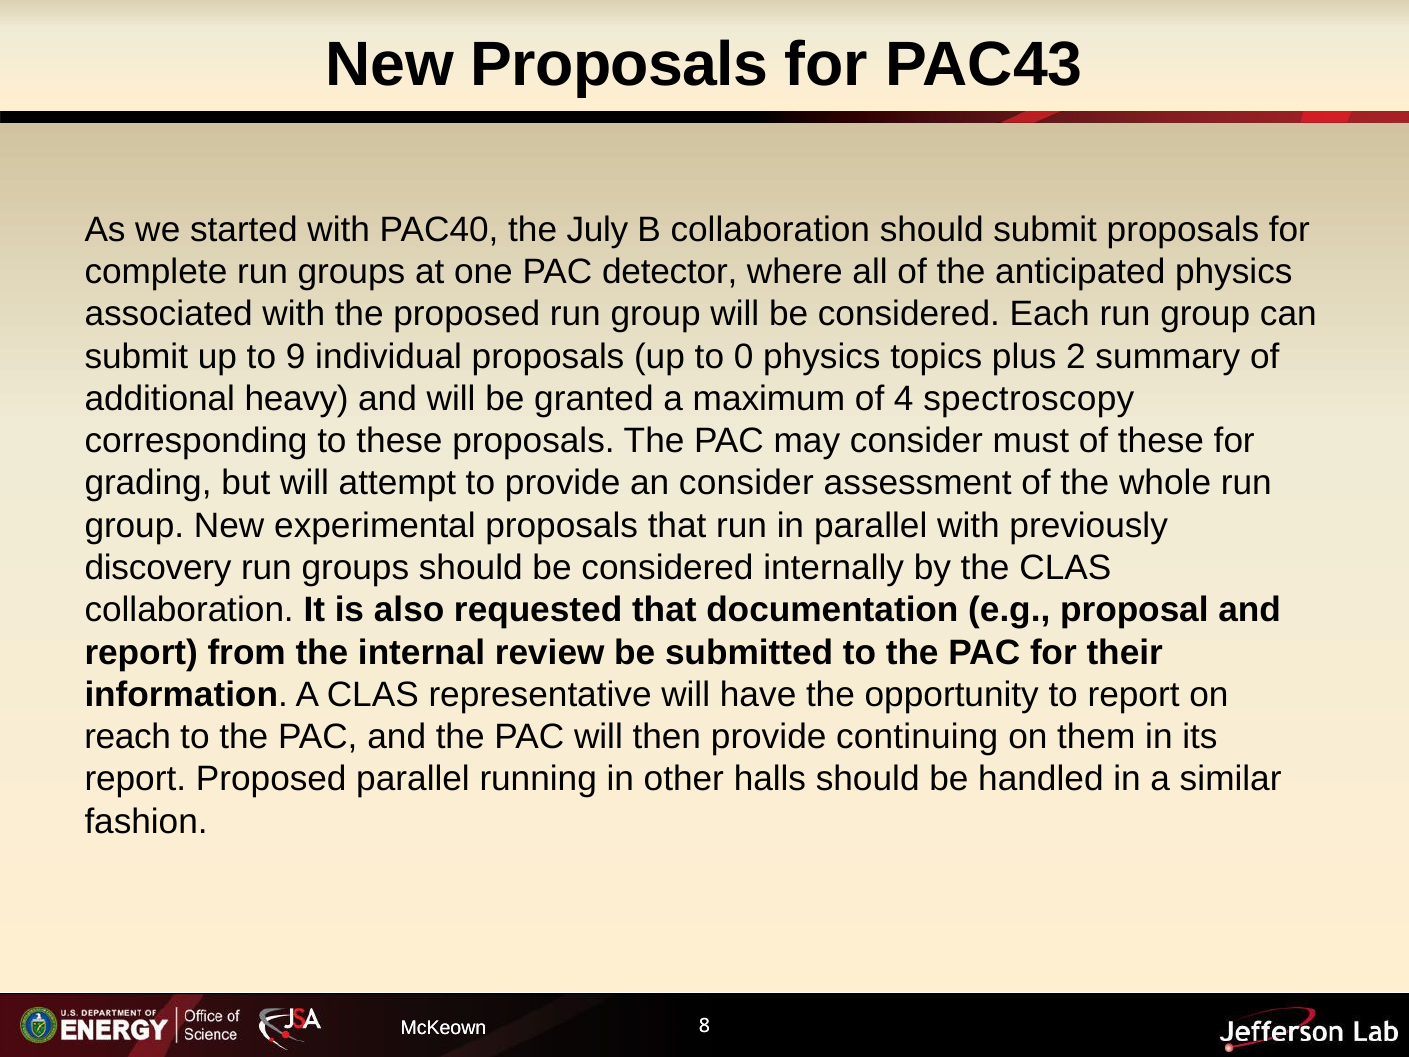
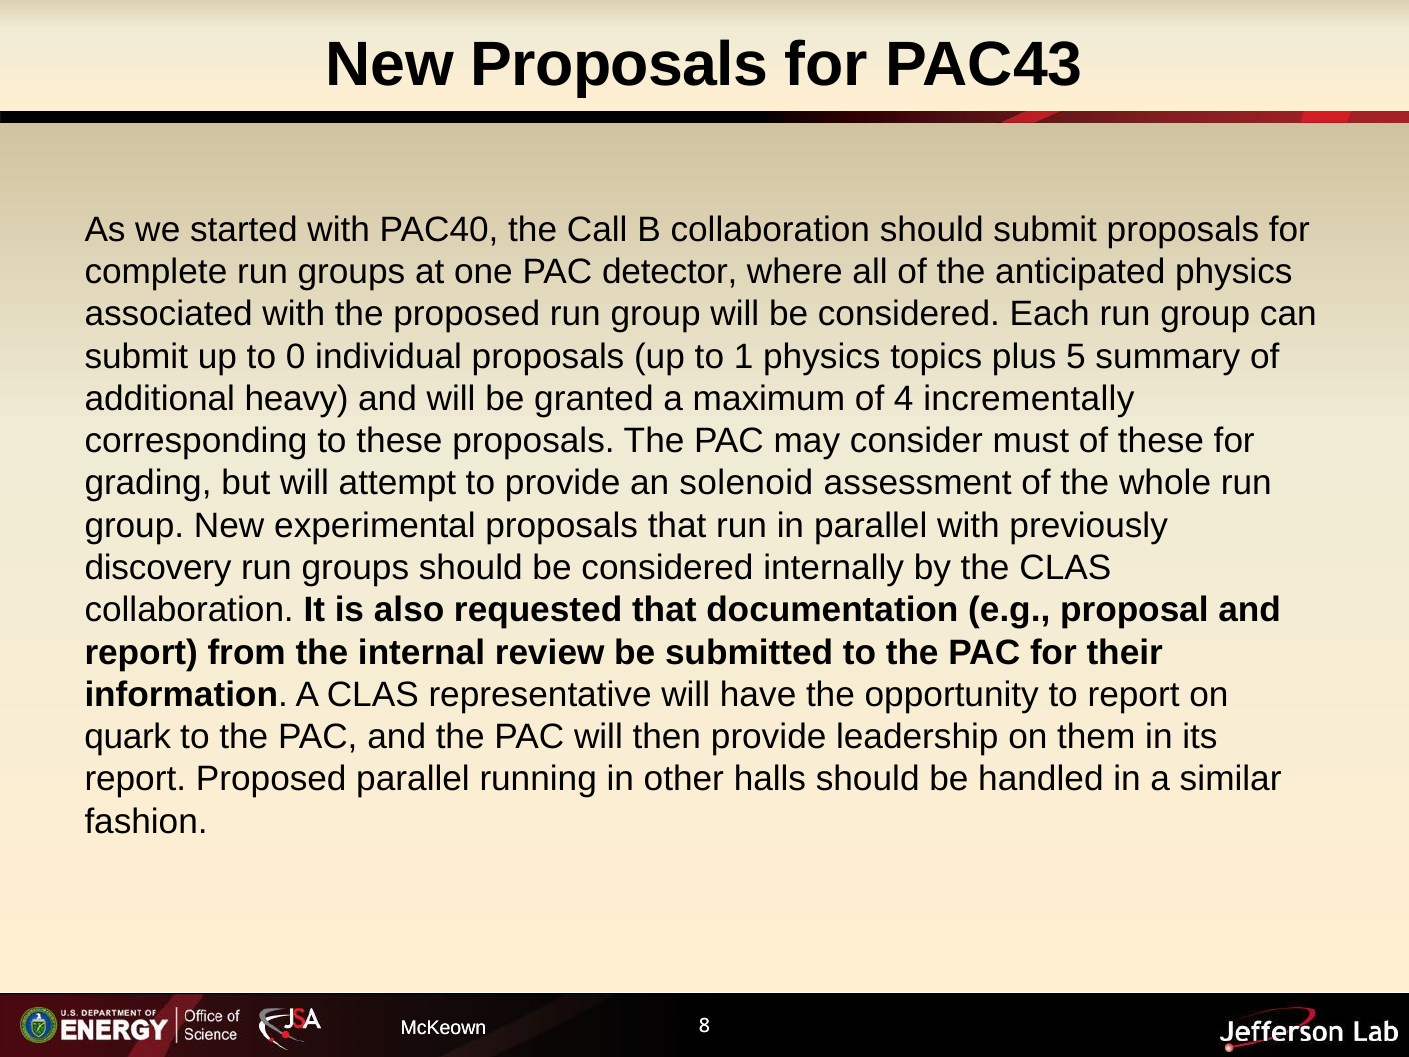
July: July -> Call (597, 230)
9: 9 -> 0 (296, 356)
0: 0 -> 1 (744, 356)
2: 2 -> 5 (1076, 356)
spectroscopy: spectroscopy -> incrementally (1029, 399)
an consider: consider -> solenoid (746, 483)
reach: reach -> quark (128, 737)
continuing: continuing -> leadership (917, 737)
